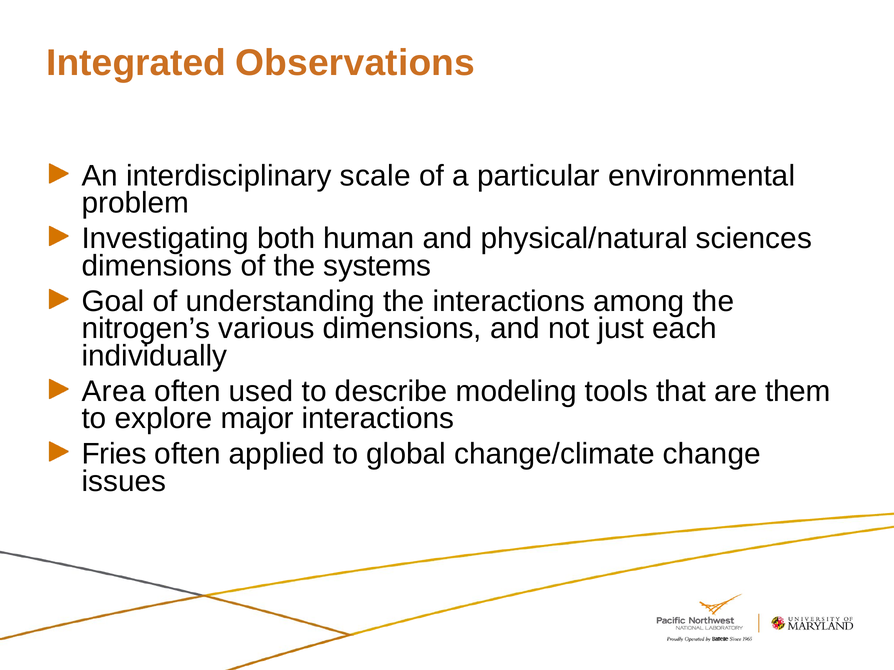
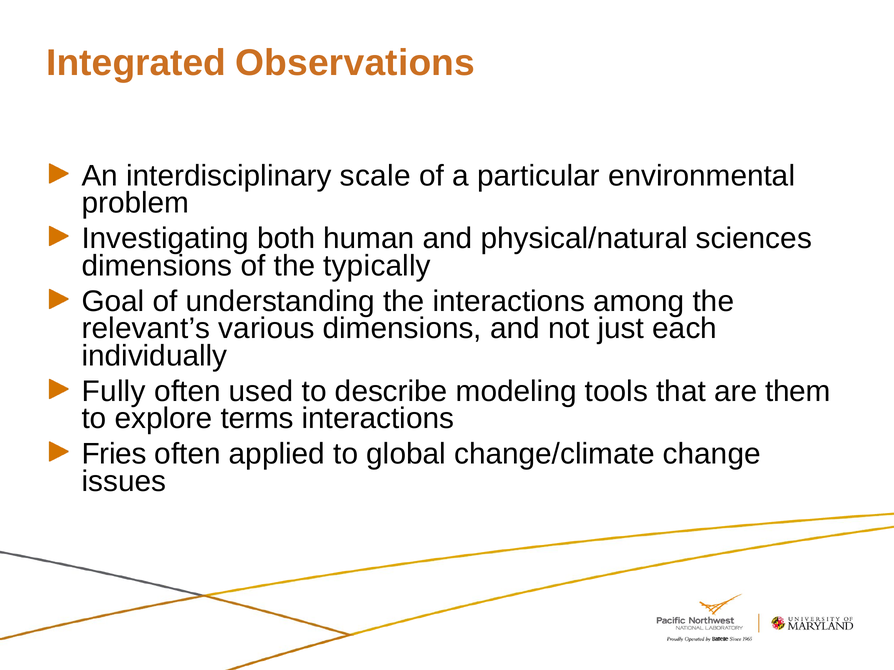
systems: systems -> typically (377, 266)
nitrogen’s: nitrogen’s -> relevant’s (146, 329)
Area: Area -> Fully (114, 391)
major: major -> terms (257, 419)
